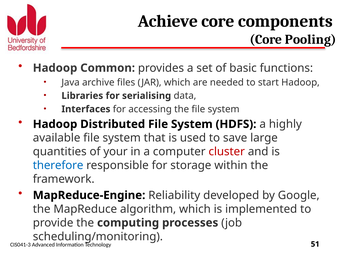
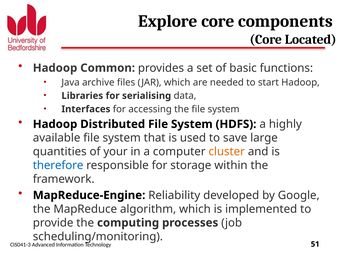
Achieve: Achieve -> Explore (168, 21)
Pooling: Pooling -> Located (311, 39)
cluster colour: red -> orange (227, 152)
